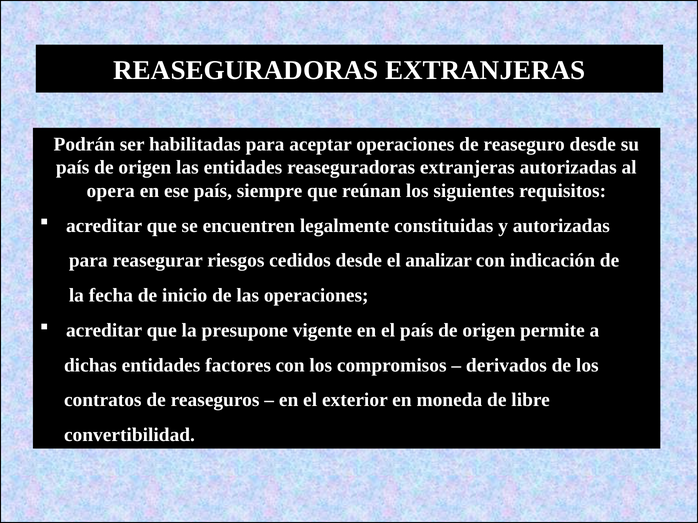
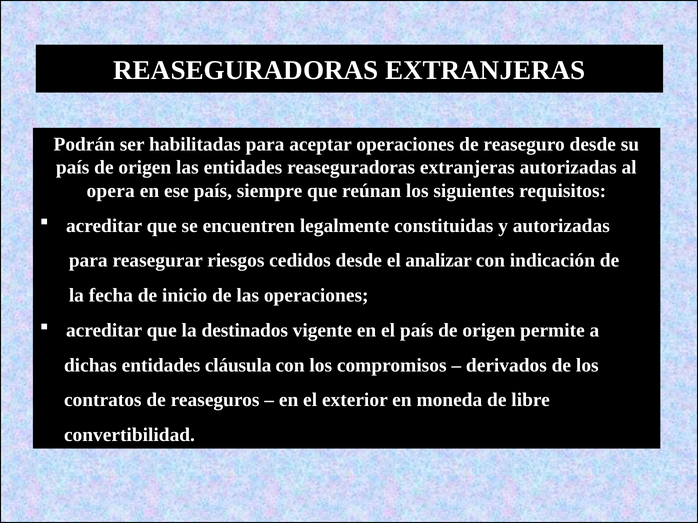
presupone: presupone -> destinados (245, 331)
factores: factores -> cláusula (238, 365)
